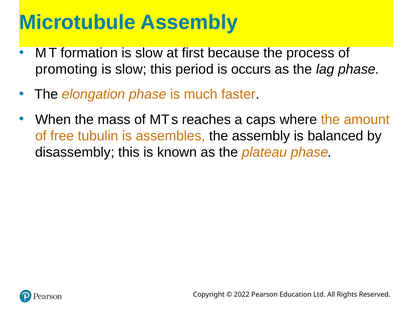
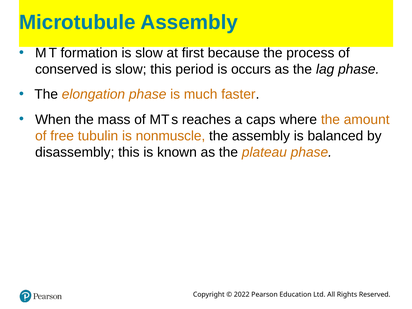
promoting: promoting -> conserved (66, 69)
assembles: assembles -> nonmuscle (171, 136)
